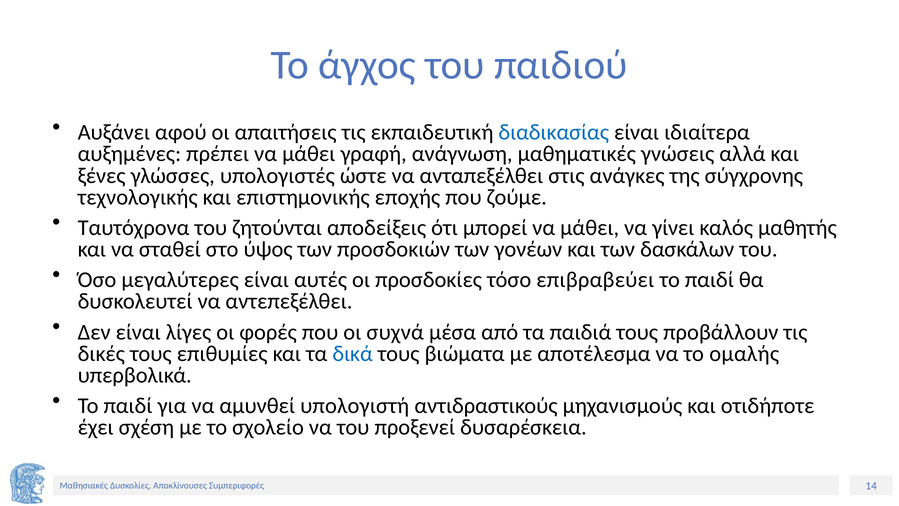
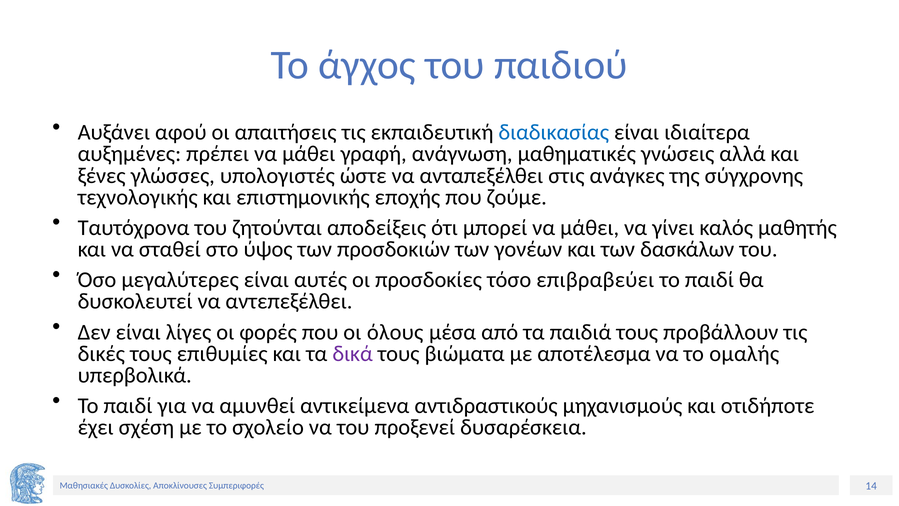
συχνά: συχνά -> όλους (395, 332)
δικά colour: blue -> purple (353, 353)
υπολογιστή: υπολογιστή -> αντικείμενα (355, 406)
